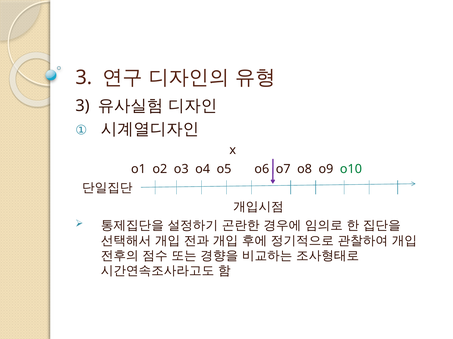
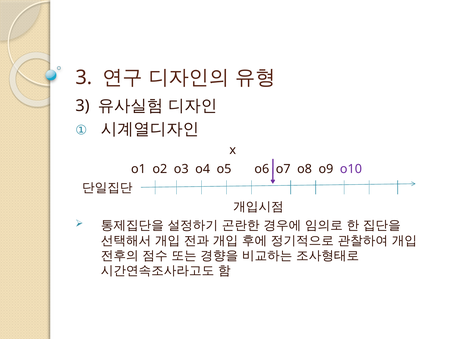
o10 colour: green -> purple (351, 169)
